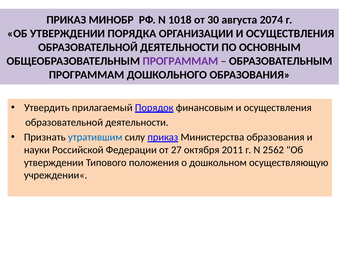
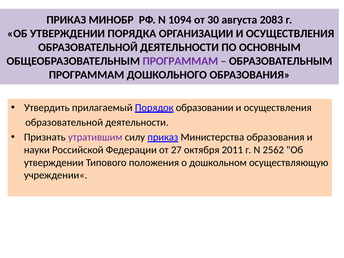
1018: 1018 -> 1094 (180, 20)
2074: 2074 -> 2083 (271, 20)
финансовым: финансовым -> образовании (205, 108)
утратившим colour: blue -> purple (95, 137)
